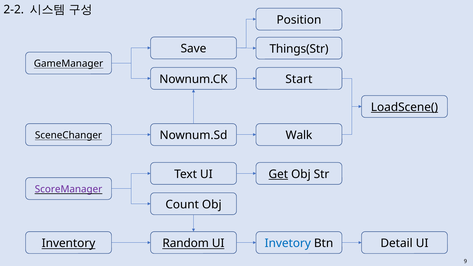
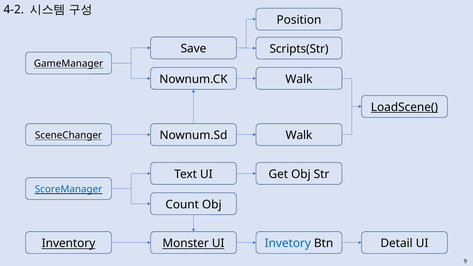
2-2: 2-2 -> 4-2 (14, 10)
Things(Str: Things(Str -> Scripts(Str (299, 49)
Start: Start -> Walk (299, 79)
Get underline: present -> none (278, 174)
ScoreManager colour: purple -> blue (69, 189)
Random: Random -> Monster (186, 243)
